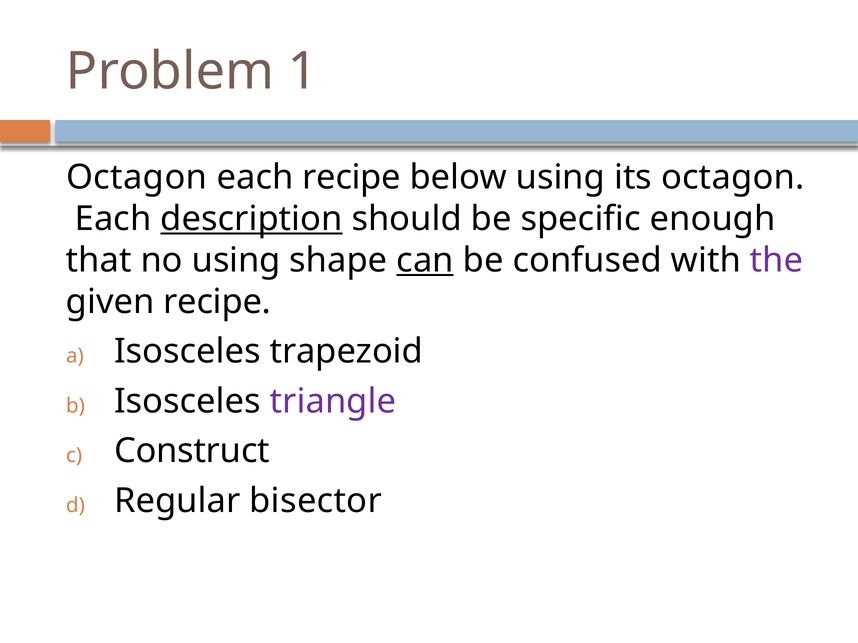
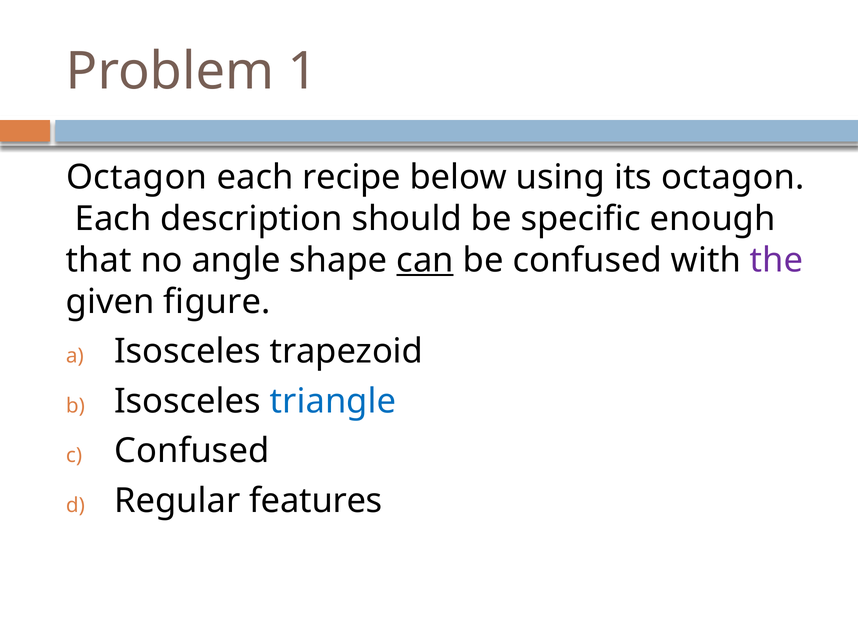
description underline: present -> none (251, 219)
no using: using -> angle (236, 260)
given recipe: recipe -> figure (217, 302)
triangle colour: purple -> blue (333, 402)
Construct: Construct -> Confused (192, 451)
bisector: bisector -> features (316, 501)
